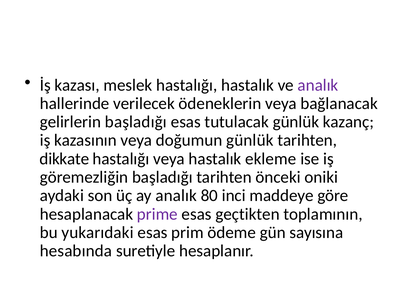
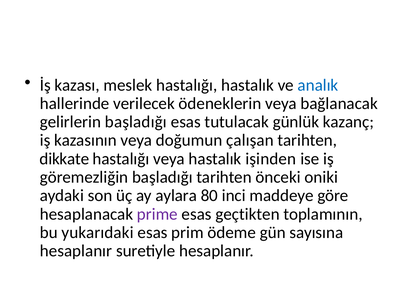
analık colour: purple -> blue (318, 85)
doğumun günlük: günlük -> çalışan (250, 140)
ekleme: ekleme -> işinden (271, 159)
ay analık: analık -> aylara (176, 195)
hesabında: hesabında -> hesaplanır (76, 251)
